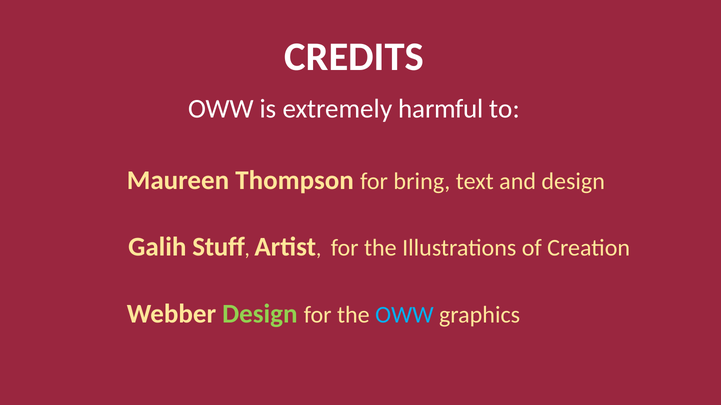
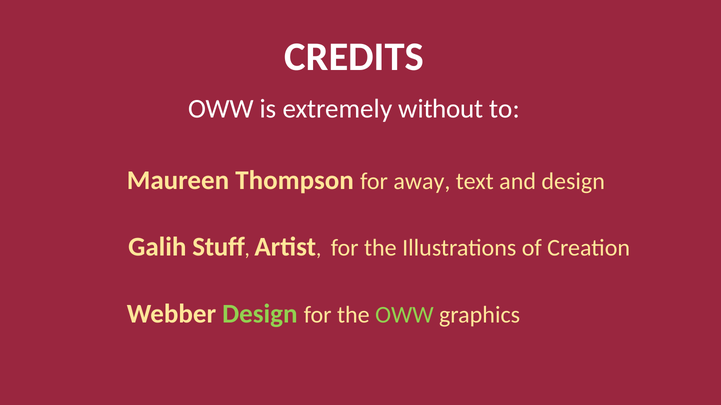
harmful: harmful -> without (441, 109)
bring: bring -> away (422, 181)
OWW colour: light blue -> light green (404, 315)
